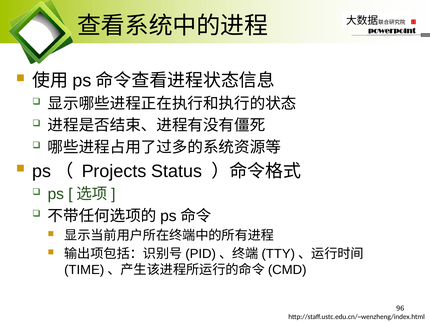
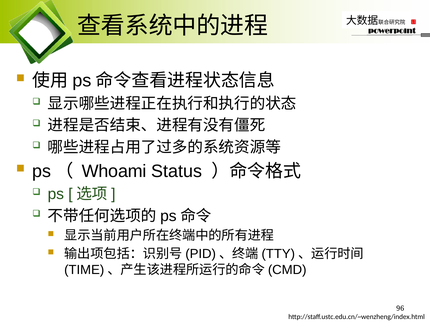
Projects: Projects -> Whoami (114, 171)
